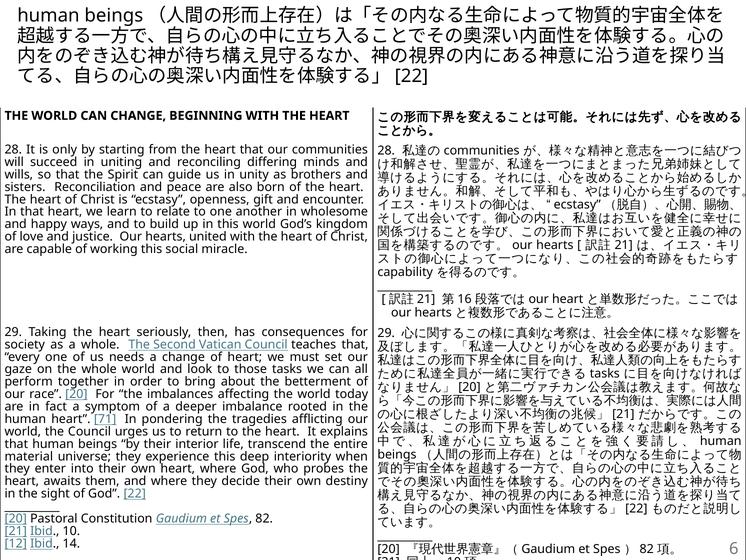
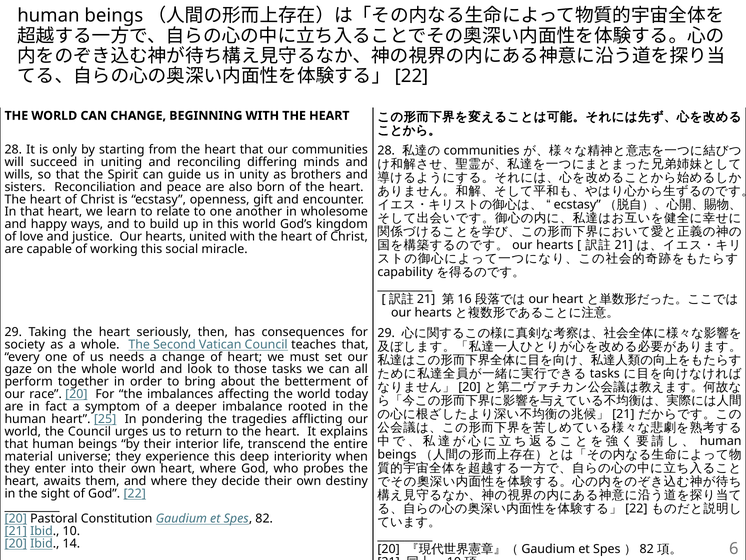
71: 71 -> 25 (105, 419)
12: 12 -> 20 (16, 543)
